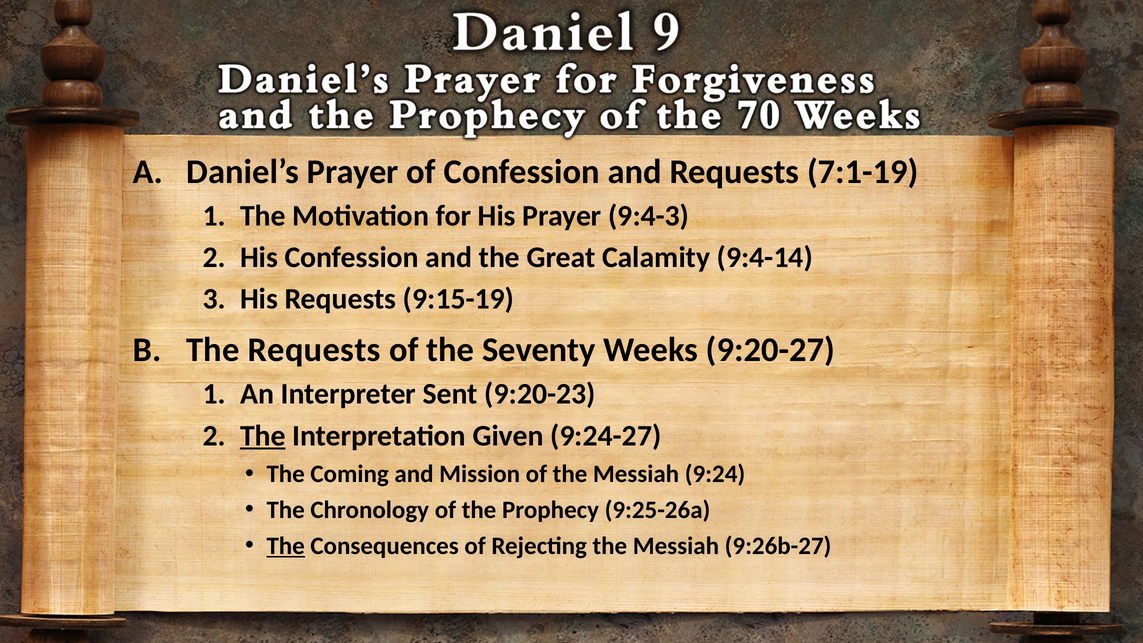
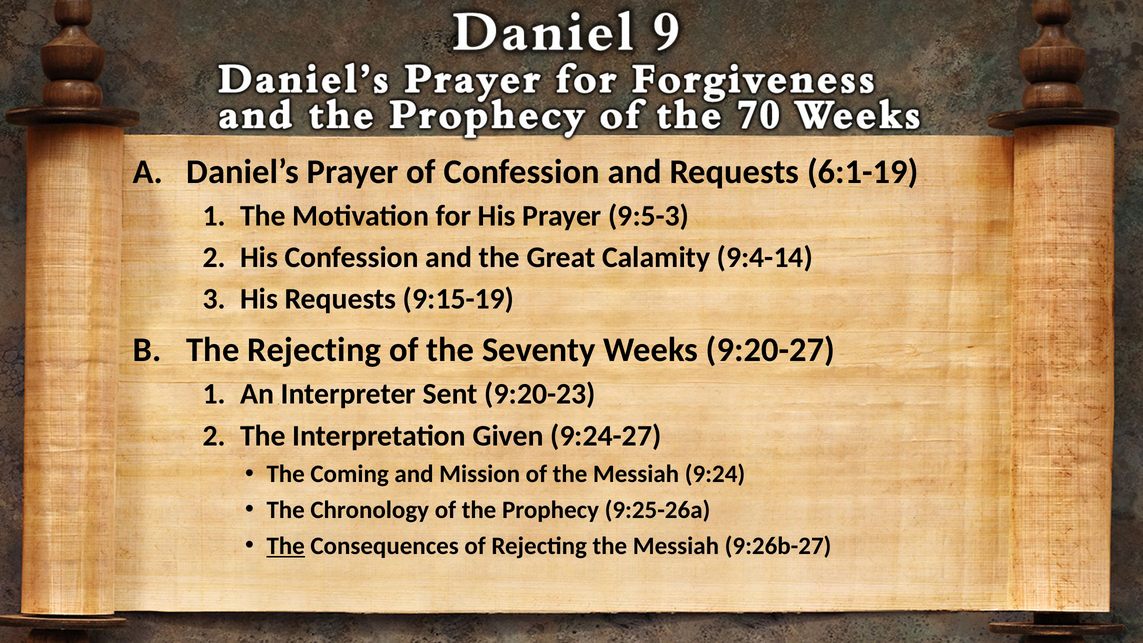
7:1-19: 7:1-19 -> 6:1-19 (863, 172)
9:4-3: 9:4-3 -> 9:5-3 (649, 216)
The Requests: Requests -> Rejecting (314, 350)
The underline: present -> none (263, 436)
